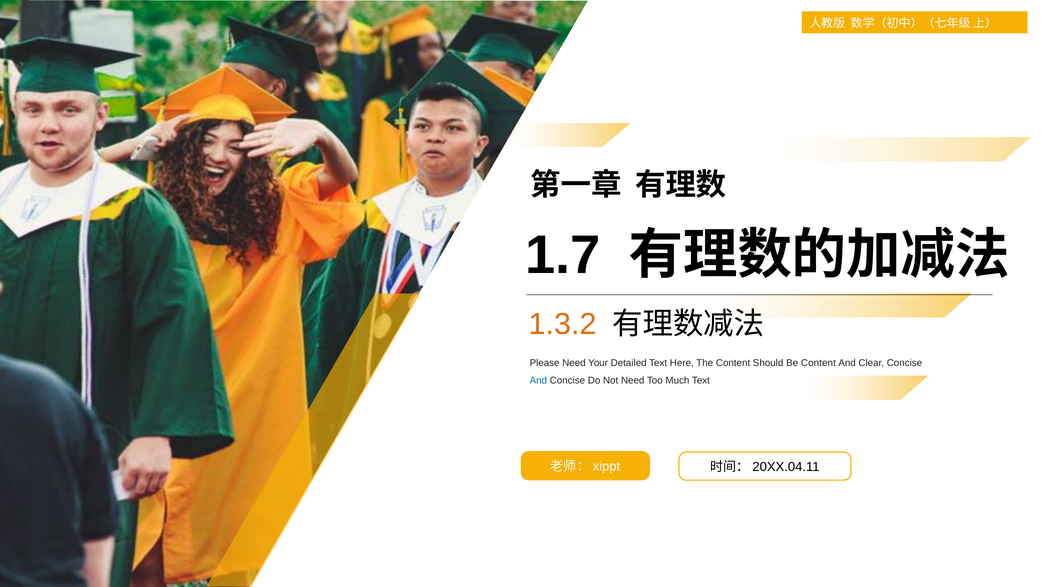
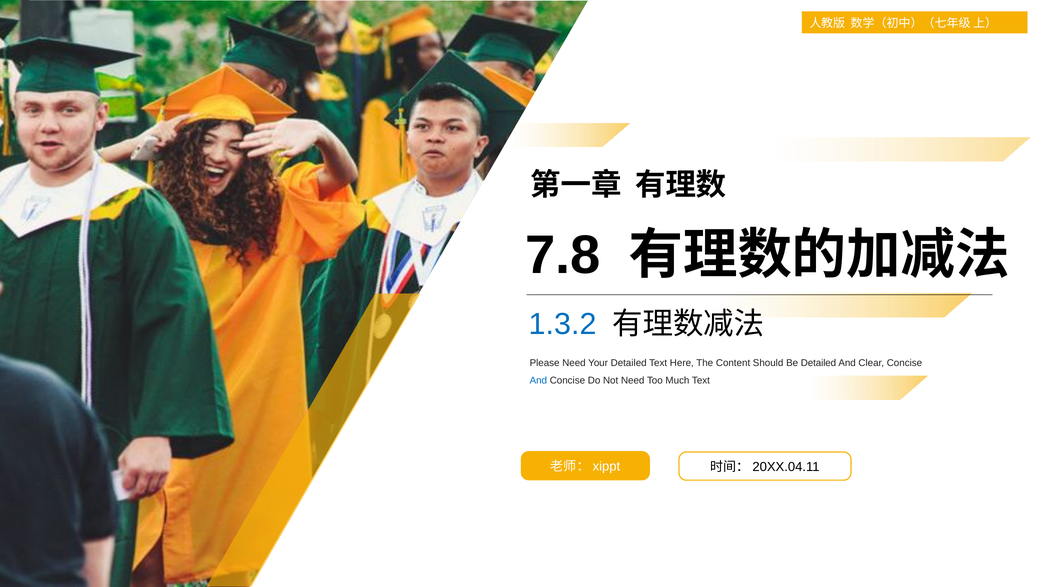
1.7: 1.7 -> 7.8 (563, 255)
1.3.2 colour: orange -> blue (563, 324)
Be Content: Content -> Detailed (818, 363)
